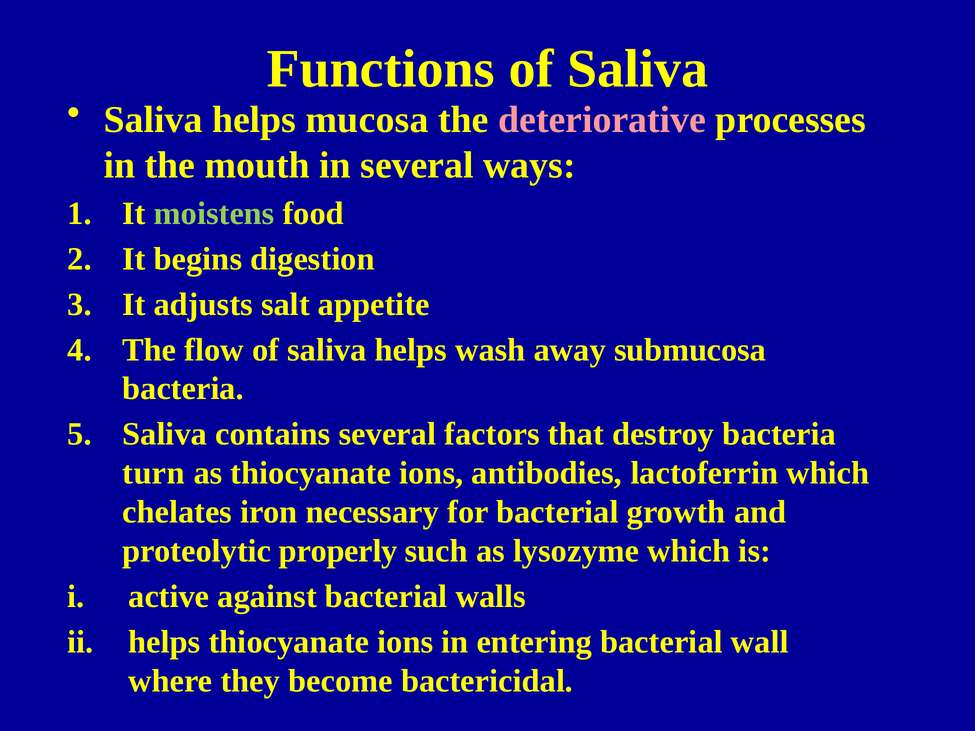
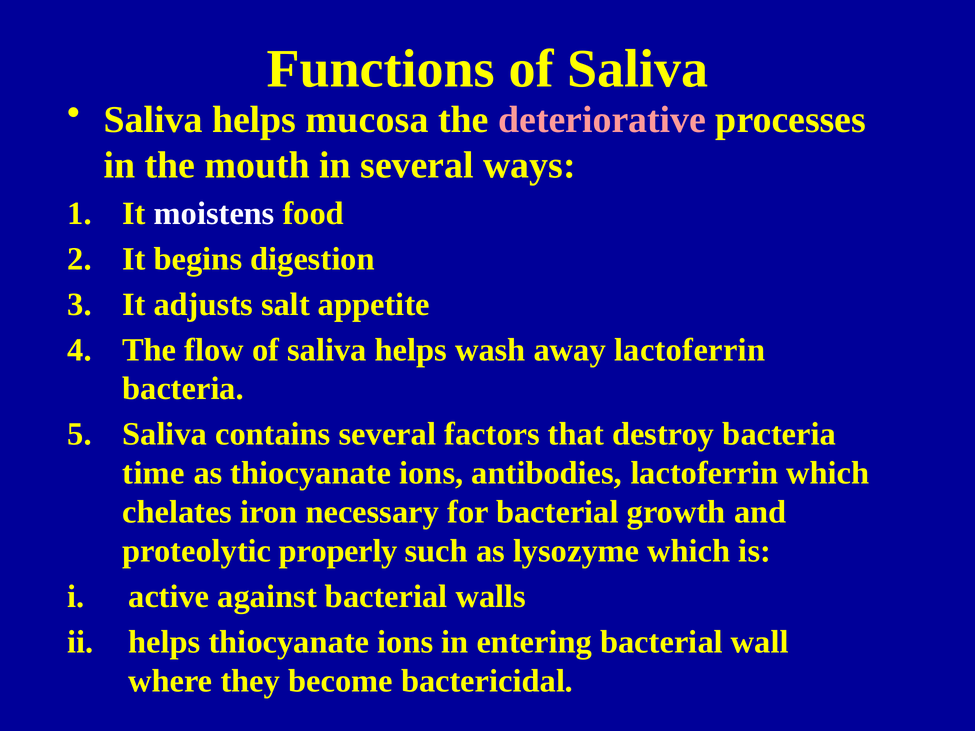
moistens colour: light green -> white (214, 213)
away submucosa: submucosa -> lactoferrin (690, 350)
turn: turn -> time (154, 473)
